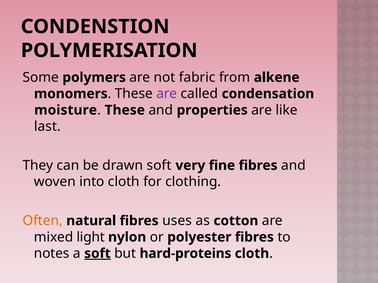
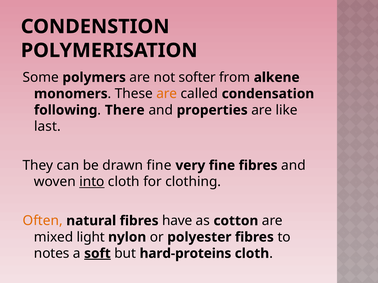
fabric: fabric -> softer (197, 78)
are colour: purple -> orange (167, 94)
moisture: moisture -> following (66, 110)
These: These -> There (125, 110)
drawn soft: soft -> fine (159, 166)
into underline: none -> present (92, 182)
uses: uses -> have (177, 221)
